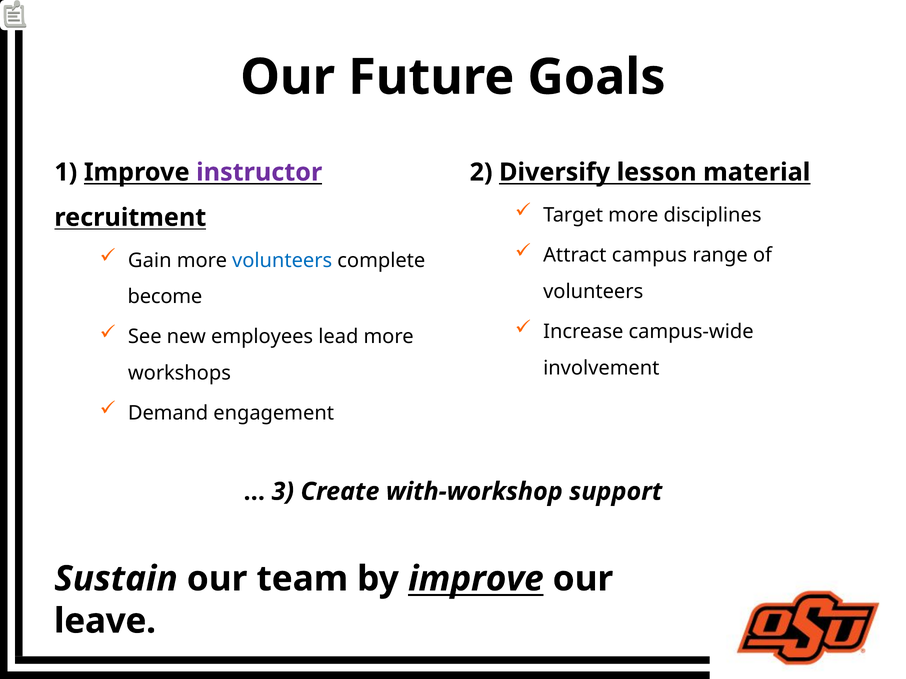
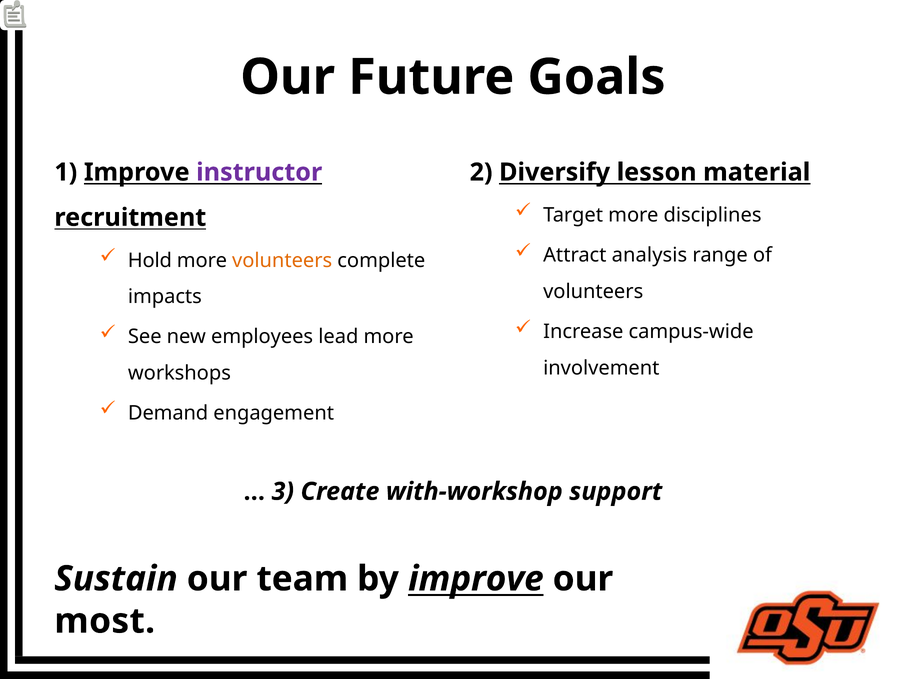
campus: campus -> analysis (649, 256)
Gain: Gain -> Hold (150, 261)
volunteers colour: blue -> orange (282, 261)
become: become -> impacts (165, 297)
leave: leave -> most (105, 622)
